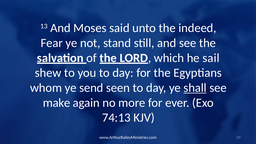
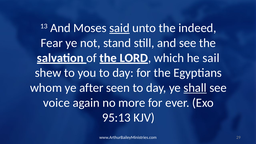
said underline: none -> present (119, 28)
send: send -> after (91, 88)
make: make -> voice (56, 103)
74:13: 74:13 -> 95:13 (116, 118)
